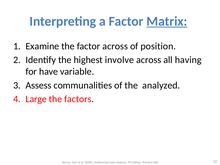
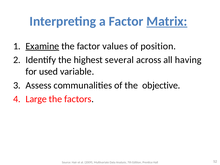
Examine underline: none -> present (42, 46)
factor across: across -> values (115, 46)
involve: involve -> several (119, 60)
have: have -> used (49, 72)
analyzed: analyzed -> objective (161, 85)
